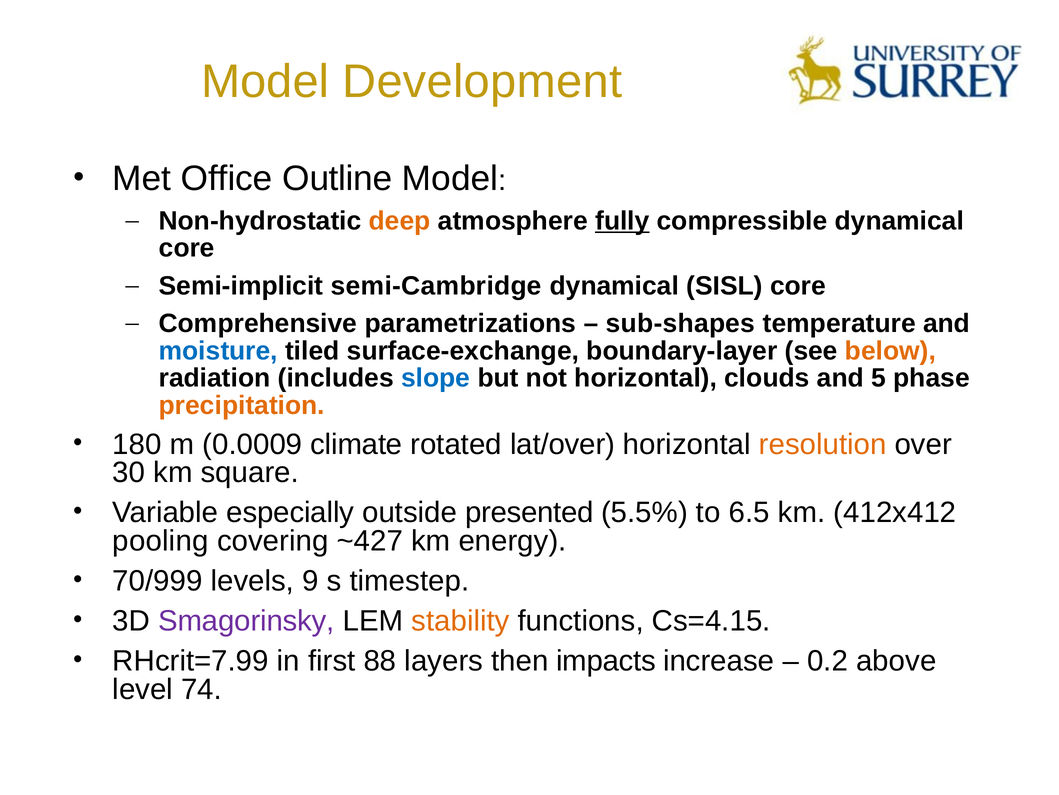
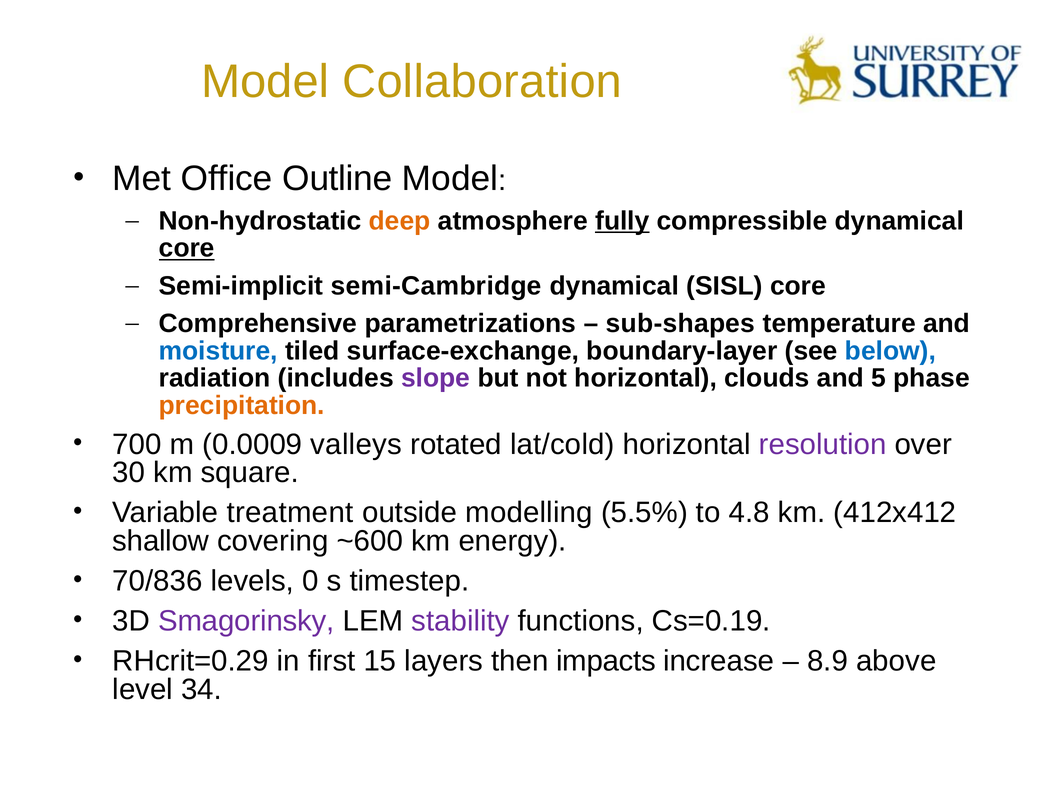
Development: Development -> Collaboration (482, 82)
core underline: none -> present (187, 248)
below colour: orange -> blue (891, 350)
slope colour: blue -> purple (436, 378)
180: 180 -> 700 (137, 444)
climate: climate -> valleys (356, 444)
lat/over: lat/over -> lat/cold (562, 444)
resolution colour: orange -> purple (823, 444)
especially: especially -> treatment (290, 512)
presented: presented -> modelling (529, 512)
6.5: 6.5 -> 4.8 (749, 512)
pooling: pooling -> shallow (161, 540)
~427: ~427 -> ~600 (370, 540)
70/999: 70/999 -> 70/836 (157, 580)
9: 9 -> 0 (310, 580)
stability colour: orange -> purple (461, 621)
Cs=4.15: Cs=4.15 -> Cs=0.19 (711, 621)
RHcrit=7.99: RHcrit=7.99 -> RHcrit=0.29 (191, 661)
88: 88 -> 15 (380, 661)
0.2: 0.2 -> 8.9 (827, 661)
74: 74 -> 34 (202, 689)
